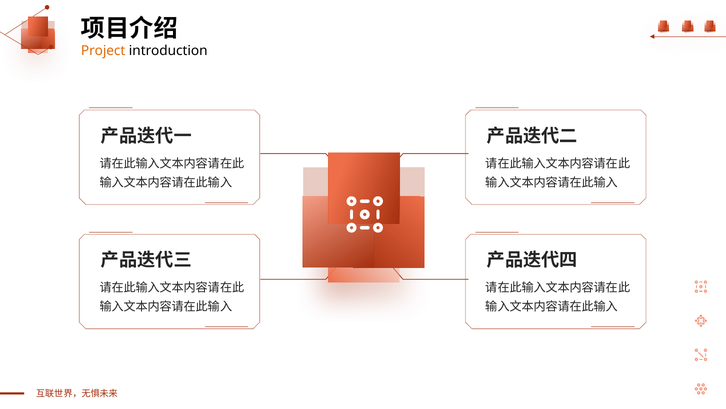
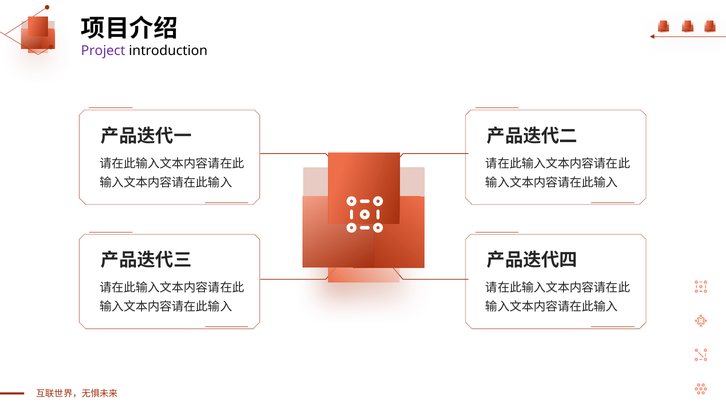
Project colour: orange -> purple (103, 51)
